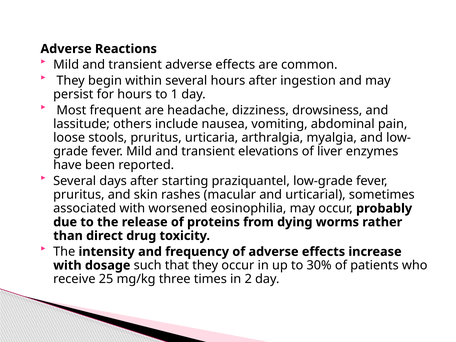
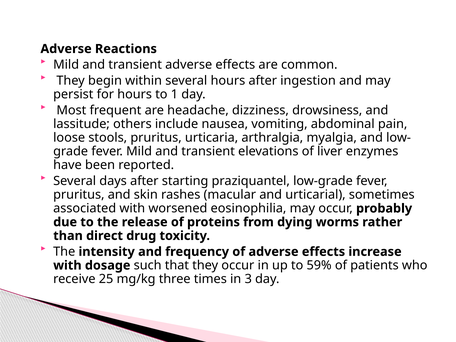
30%: 30% -> 59% (319, 265)
2: 2 -> 3 (248, 279)
